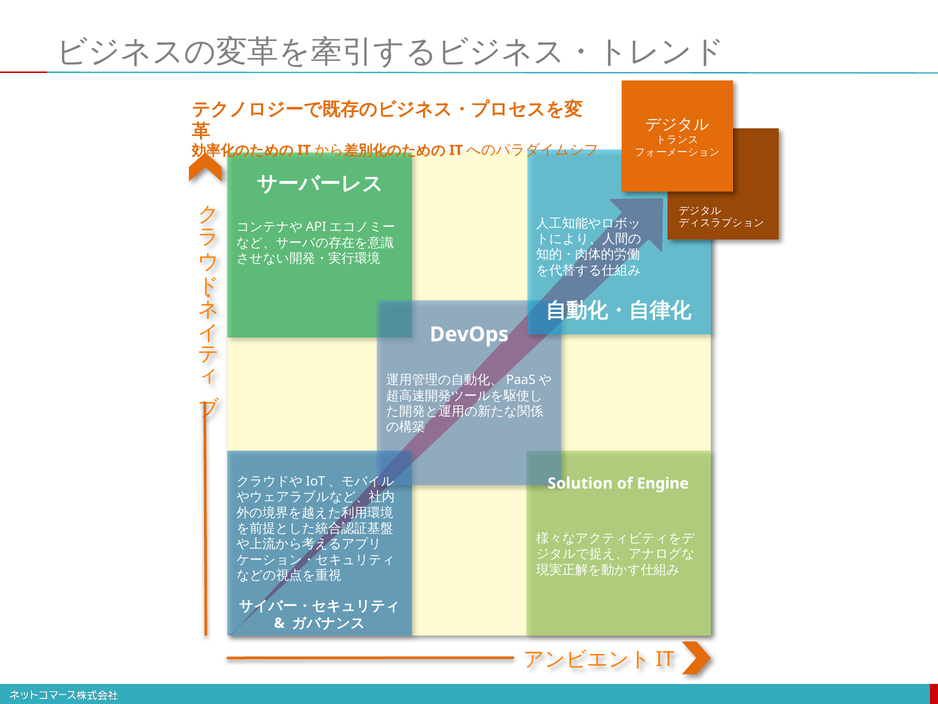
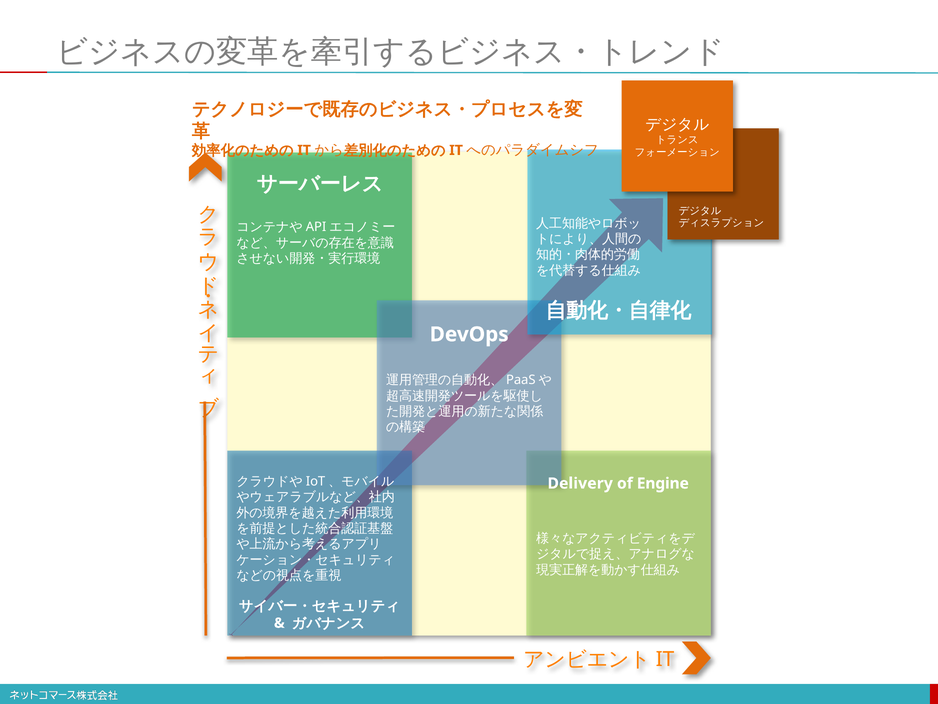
Solution: Solution -> Delivery (580, 483)
